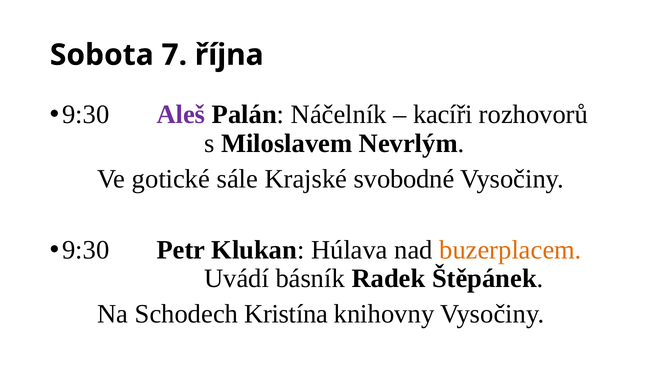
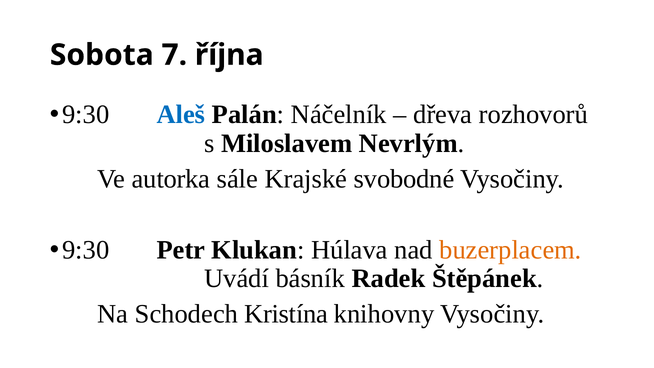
Aleš colour: purple -> blue (181, 115)
kacíři: kacíři -> dřeva (443, 115)
gotické: gotické -> autorka (171, 179)
